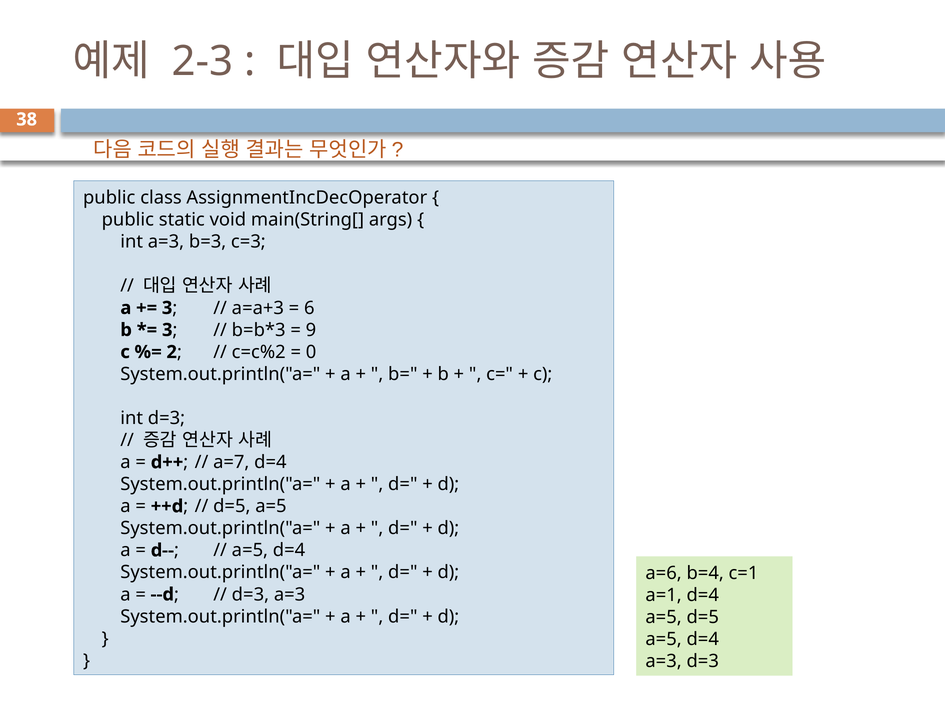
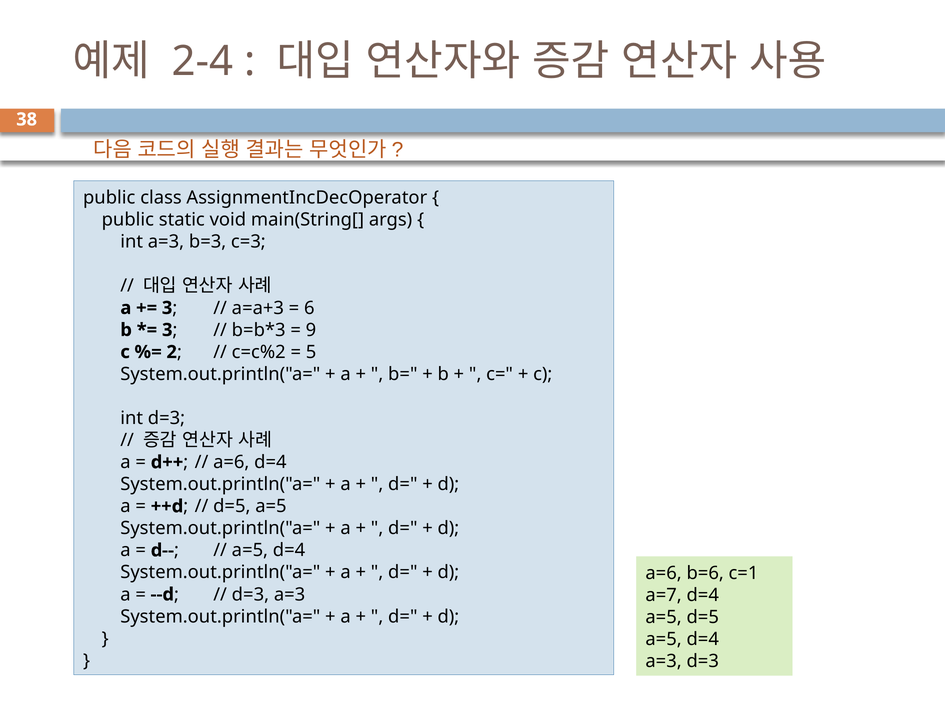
2-3: 2-3 -> 2-4 (203, 62)
0: 0 -> 5 (311, 352)
a=7: a=7 -> a=6 (231, 463)
b=4: b=4 -> b=6 (705, 574)
a=1: a=1 -> a=7 (664, 596)
